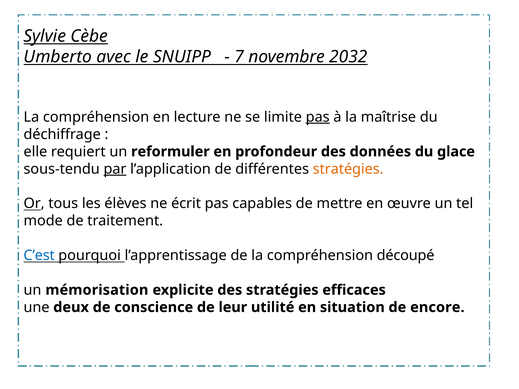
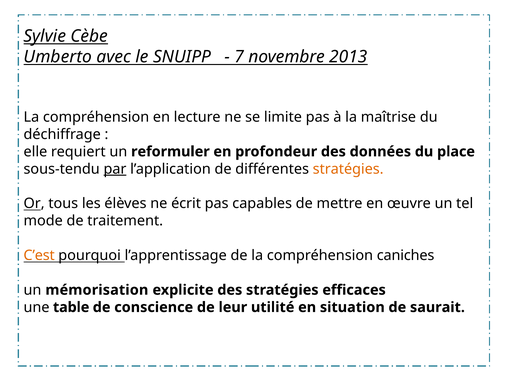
2032: 2032 -> 2013 (348, 57)
pas underline: present -> none (318, 117)
glace: glace -> place (456, 152)
C’est colour: blue -> orange (39, 256)
découpé: découpé -> caniches (406, 256)
deux: deux -> table (71, 307)
encore: encore -> saurait (437, 307)
